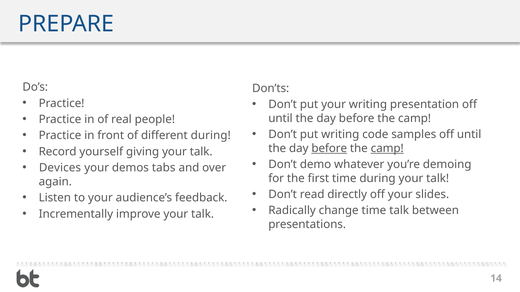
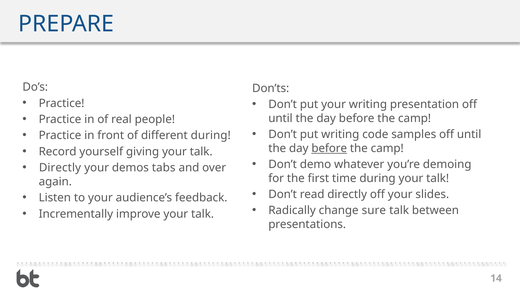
camp underline: present -> none (387, 148)
Devices: Devices -> Directly (60, 168)
change time: time -> sure (374, 211)
